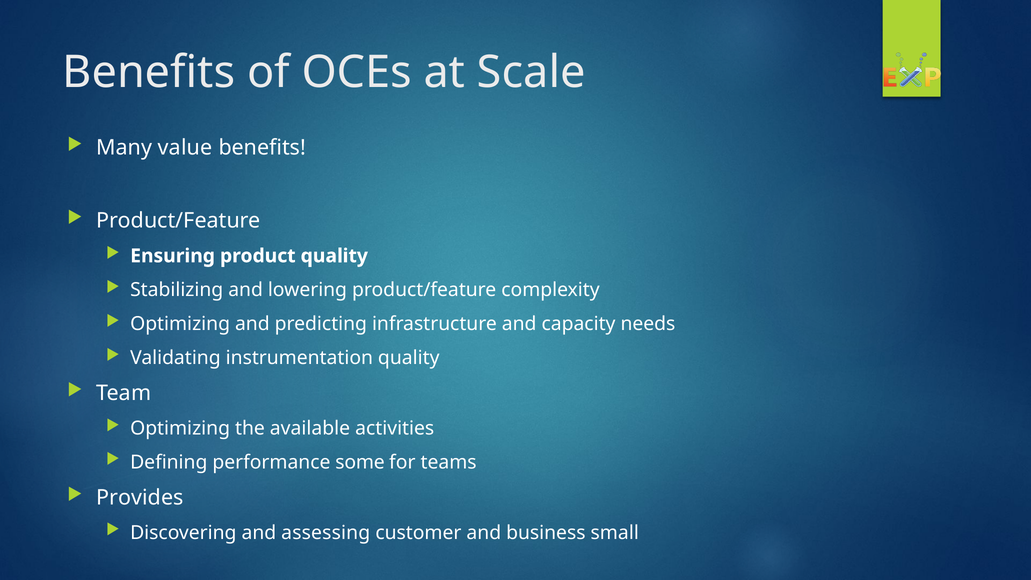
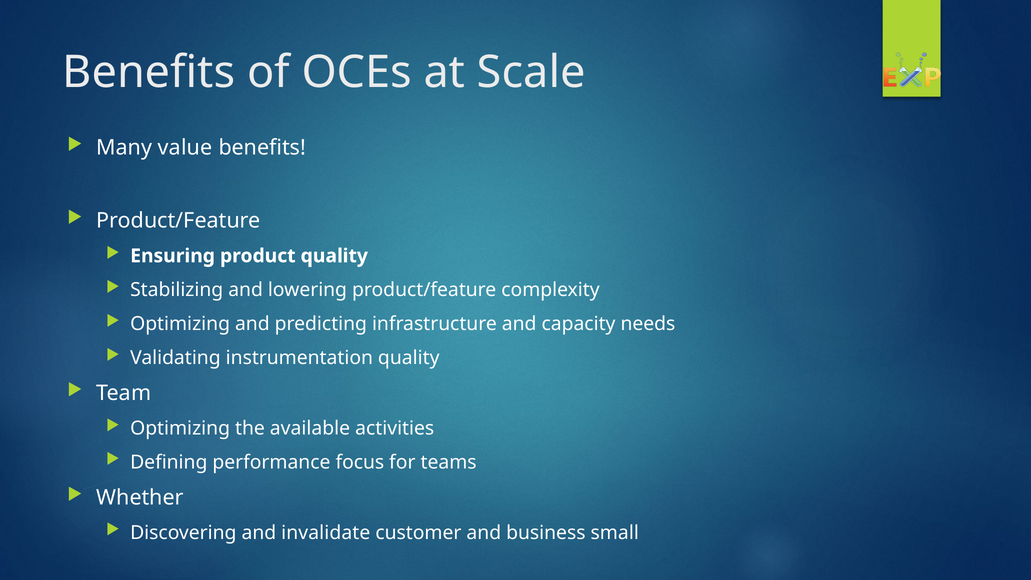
some: some -> focus (360, 462)
Provides: Provides -> Whether (140, 498)
assessing: assessing -> invalidate (326, 533)
